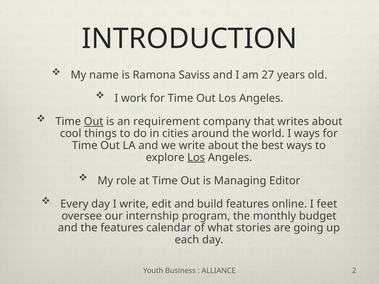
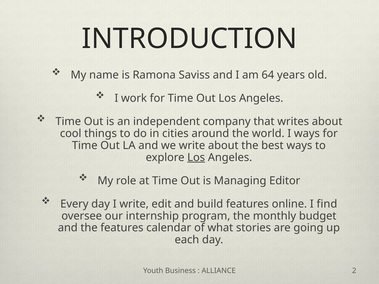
27: 27 -> 64 (268, 75)
Out underline: present -> none (94, 122)
requirement: requirement -> independent (167, 122)
feet: feet -> find (327, 204)
